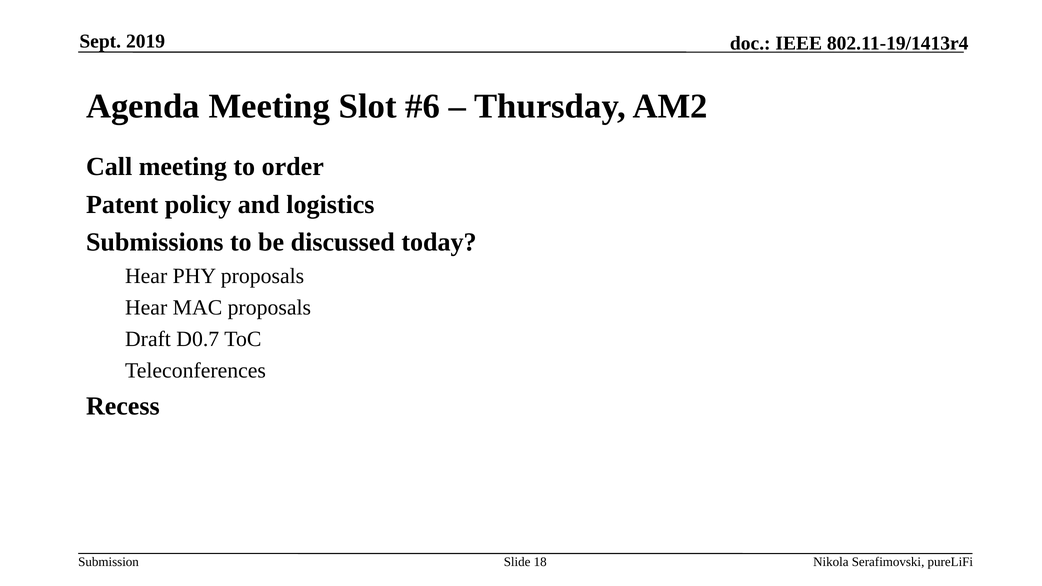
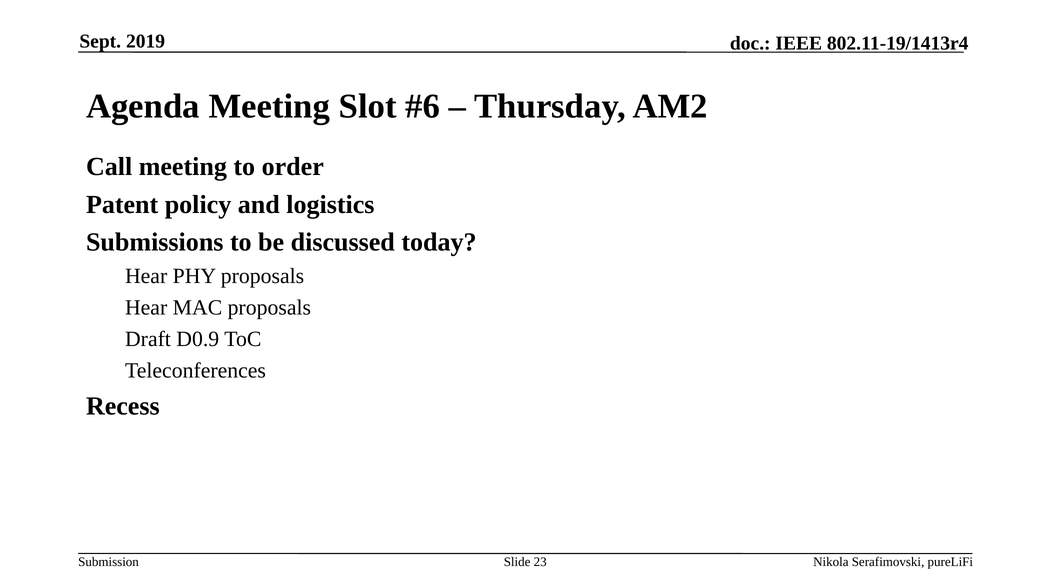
D0.7: D0.7 -> D0.9 (198, 339)
18: 18 -> 23 (540, 562)
